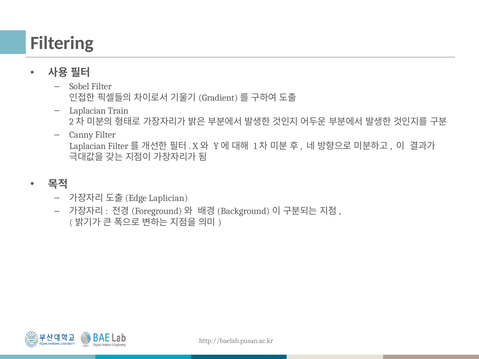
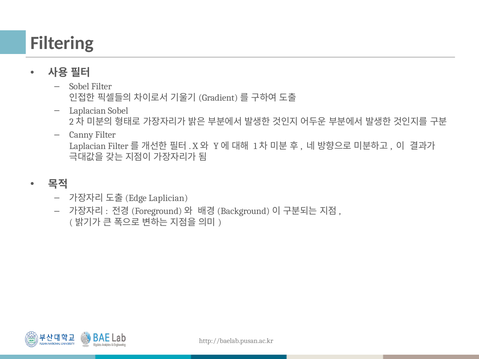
Laplacian Train: Train -> Sobel (118, 111)
